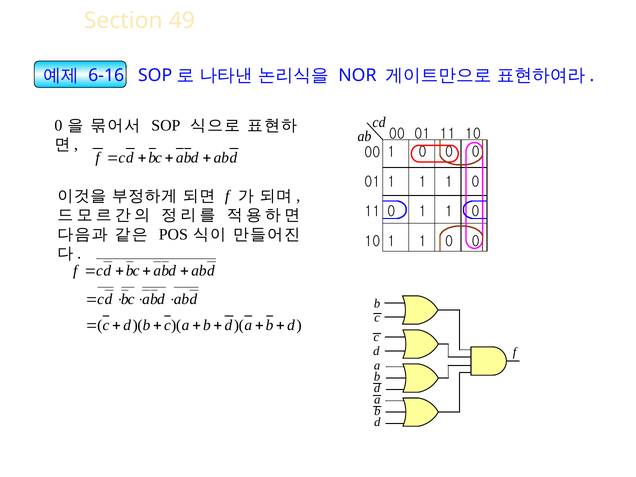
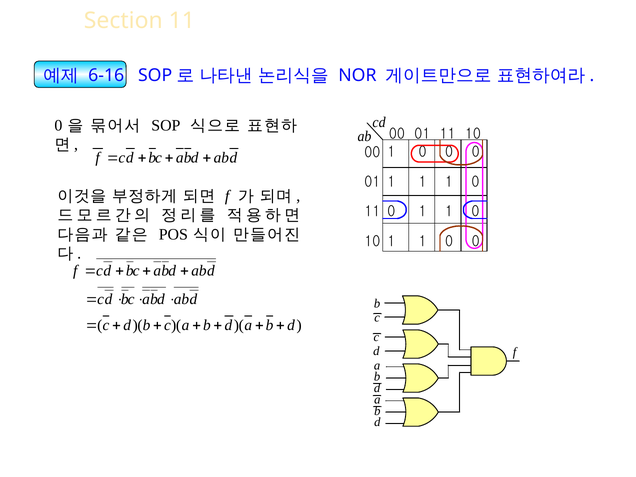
Section 49: 49 -> 11 (182, 21)
